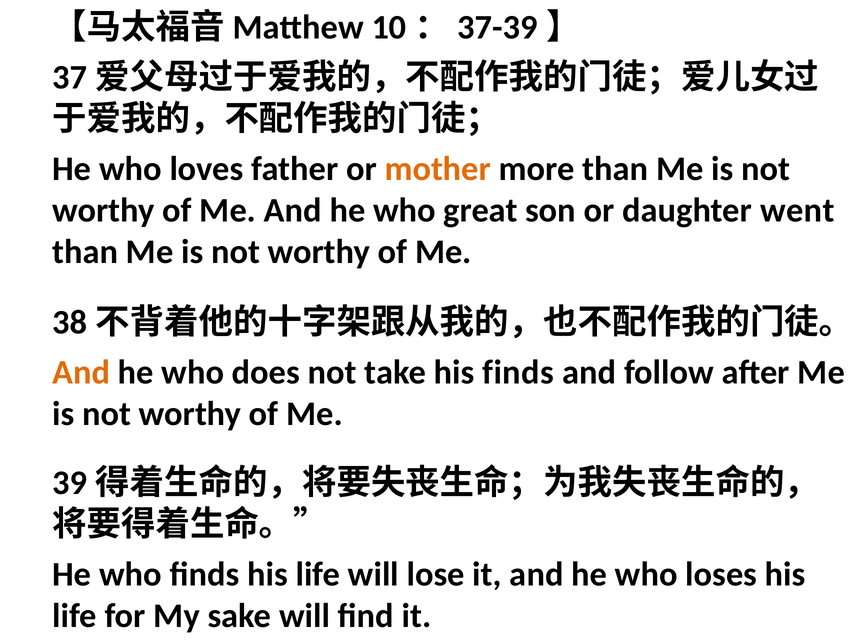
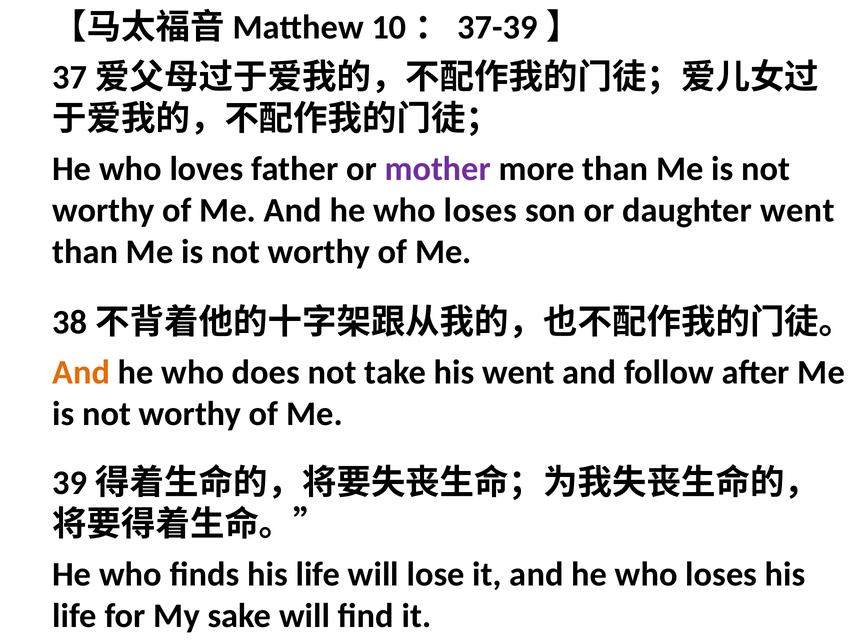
mother colour: orange -> purple (438, 169)
great: great -> loses (480, 211)
his finds: finds -> went (518, 373)
